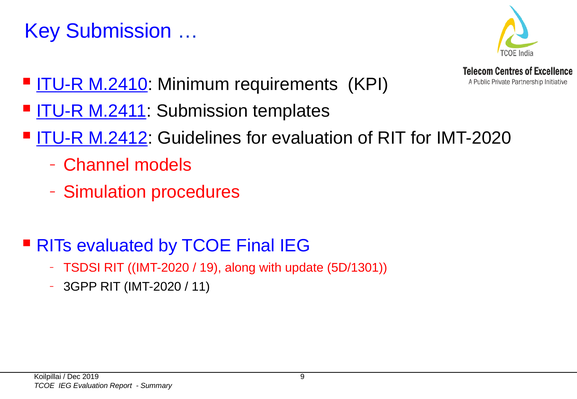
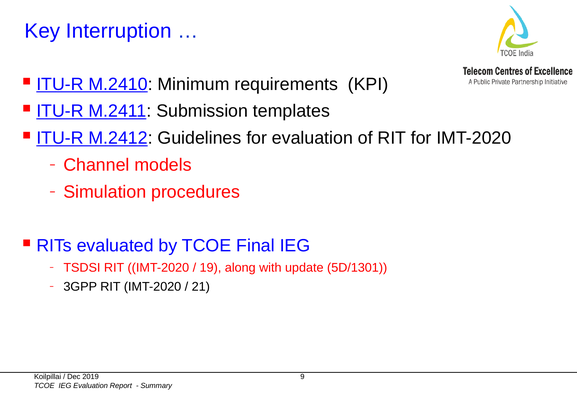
Key Submission: Submission -> Interruption (119, 31)
11: 11 -> 21 (201, 287)
